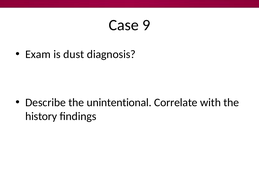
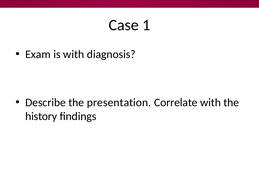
9: 9 -> 1 (146, 25)
is dust: dust -> with (74, 54)
unintentional: unintentional -> presentation (119, 103)
